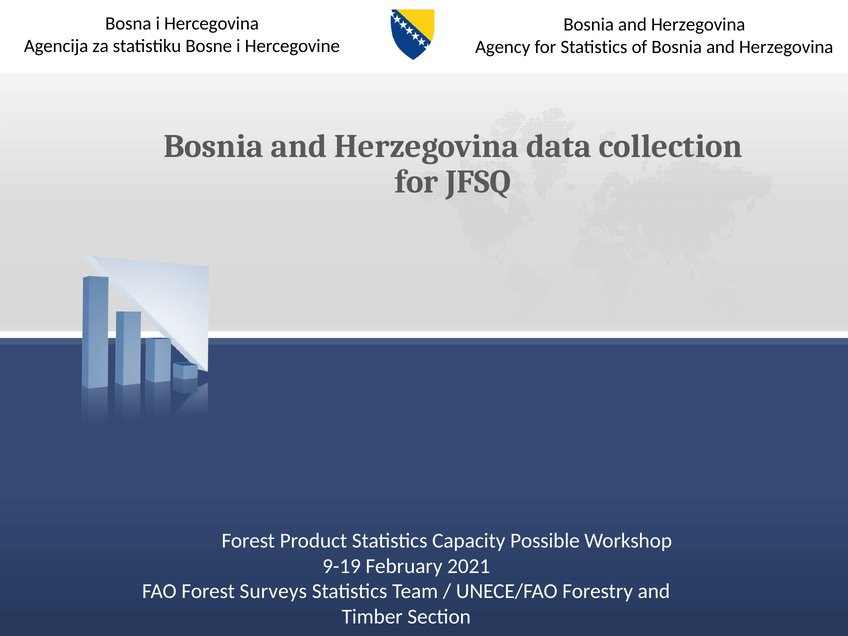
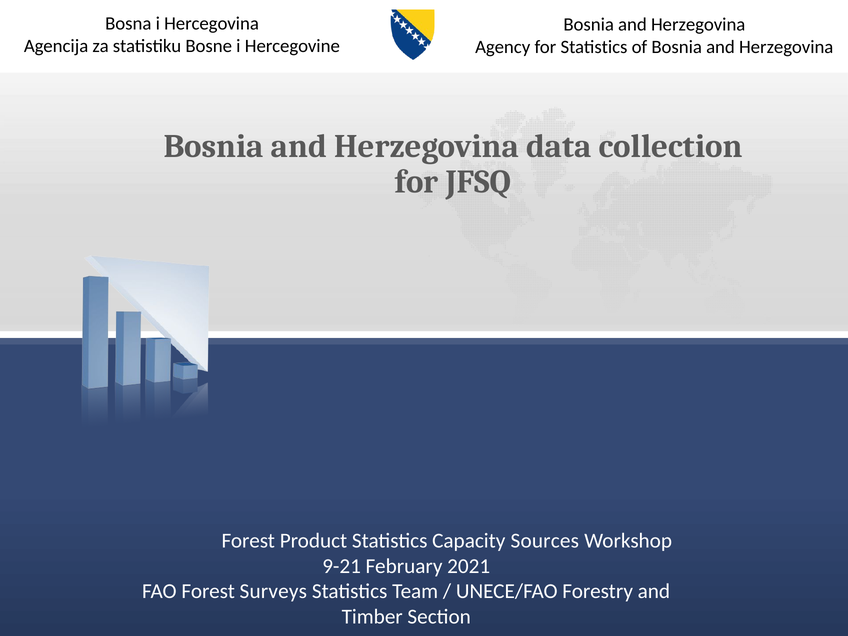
Possible: Possible -> Sources (545, 541)
9-19: 9-19 -> 9-21 (342, 566)
